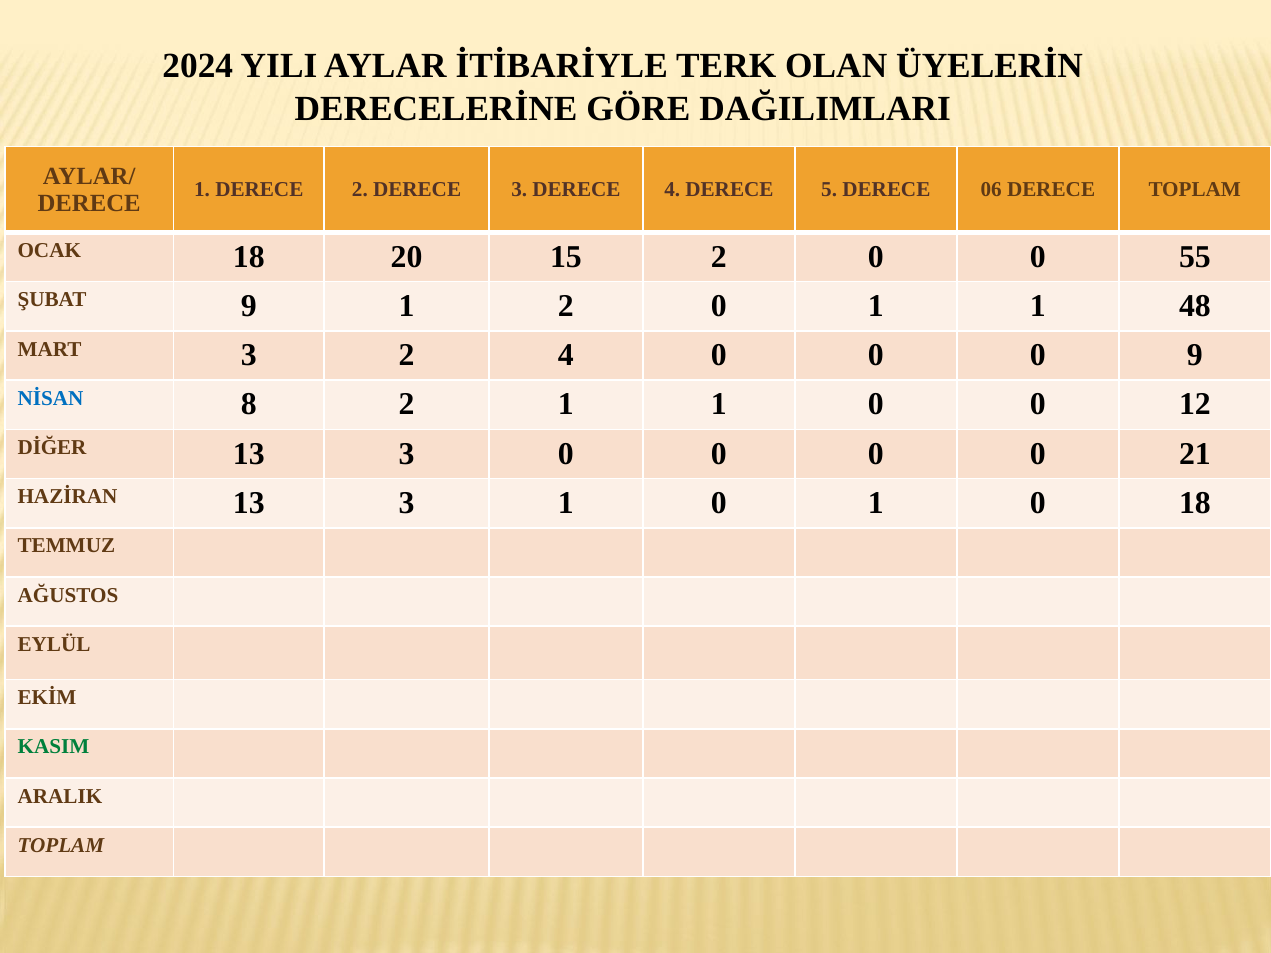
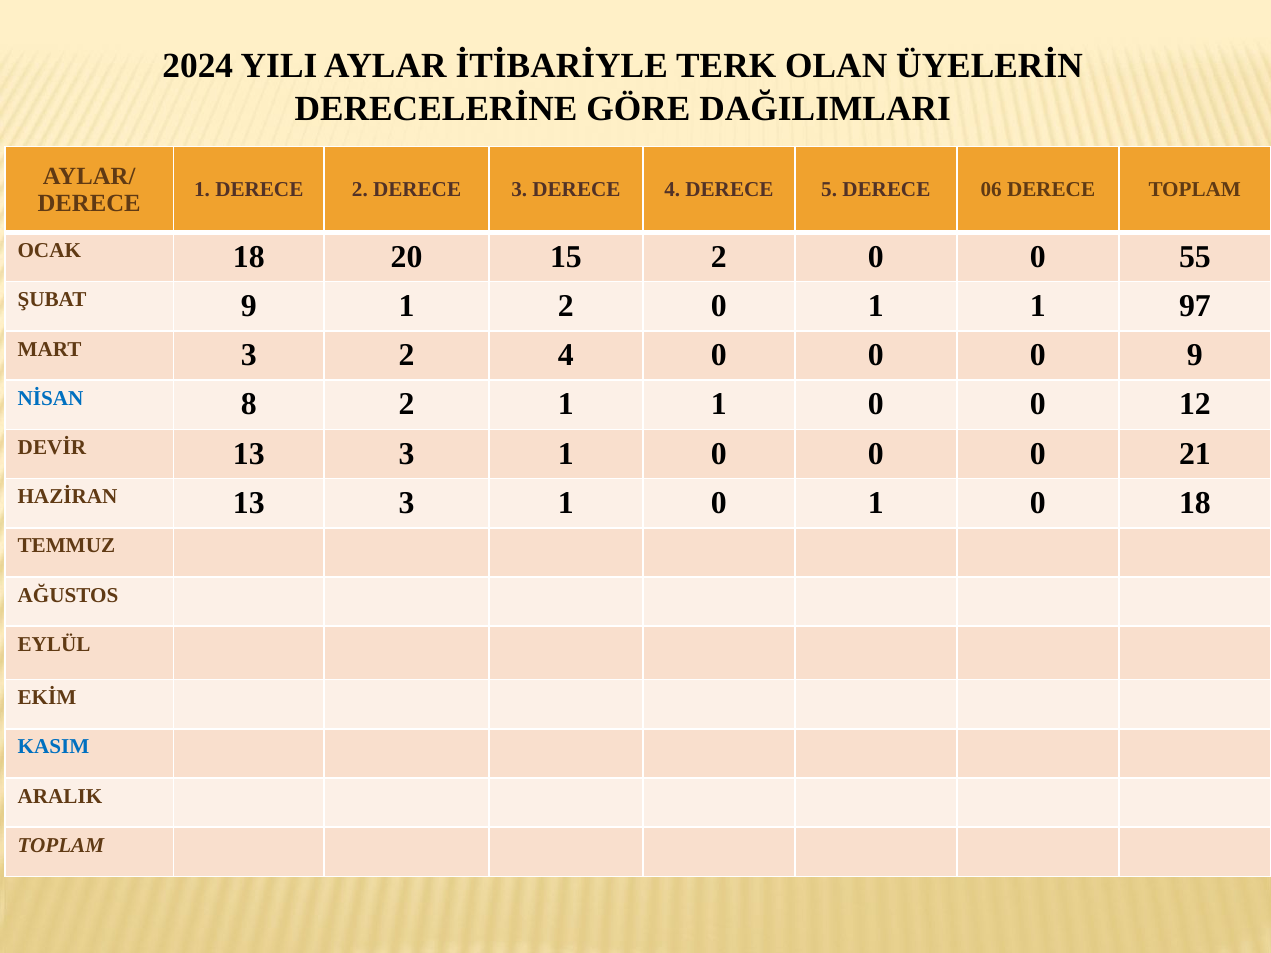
48: 48 -> 97 (1195, 306)
DİĞER: DİĞER -> DEVİR (52, 448)
0: 0 -> 1 (566, 454)
KASIM colour: green -> blue (53, 747)
